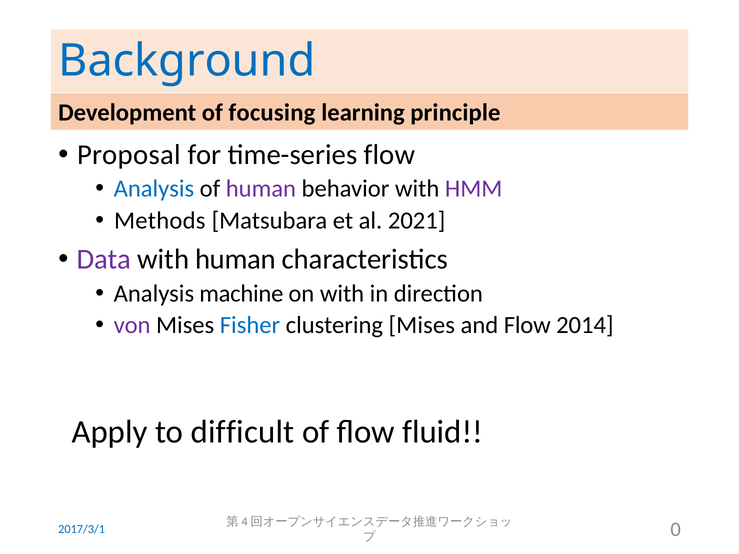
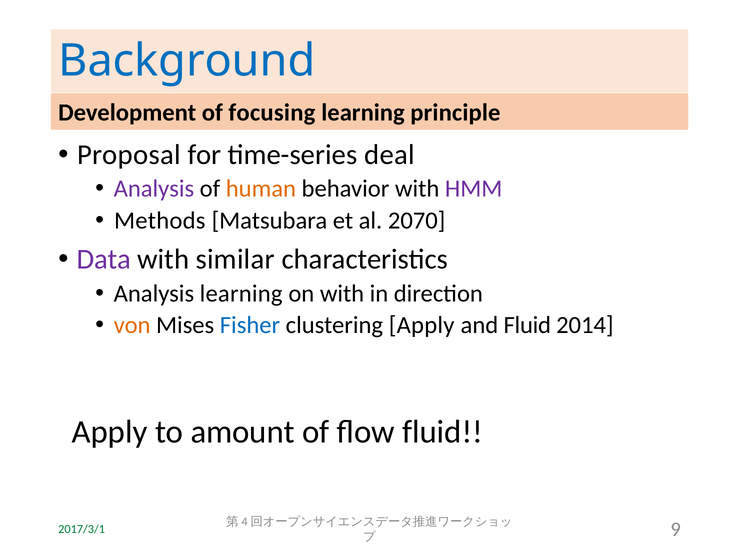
time-series flow: flow -> deal (389, 155)
Analysis colour: blue -> purple (154, 189)
human colour: purple -> orange (261, 189)
2021: 2021 -> 2070 (417, 221)
with human: human -> similar (235, 260)
Analysis machine: machine -> learning (241, 294)
von colour: purple -> orange (132, 325)
clustering Mises: Mises -> Apply (422, 325)
and Flow: Flow -> Fluid (527, 325)
difficult: difficult -> amount (243, 432)
2017/3/1 colour: blue -> green (82, 529)
0: 0 -> 9 (676, 530)
